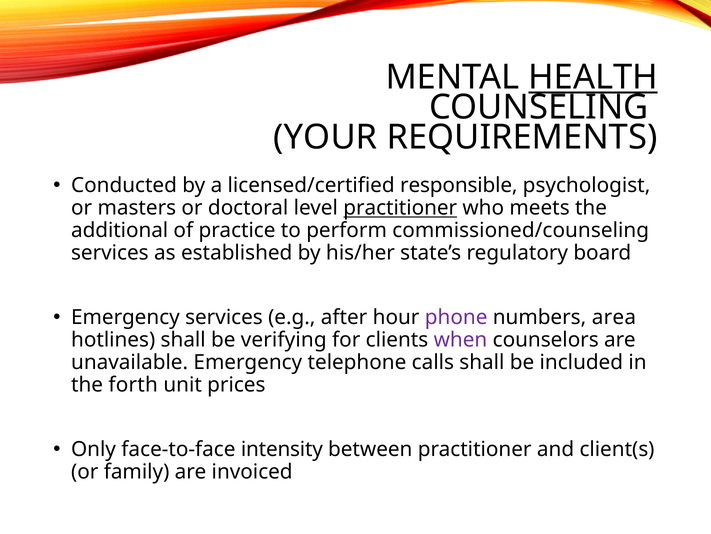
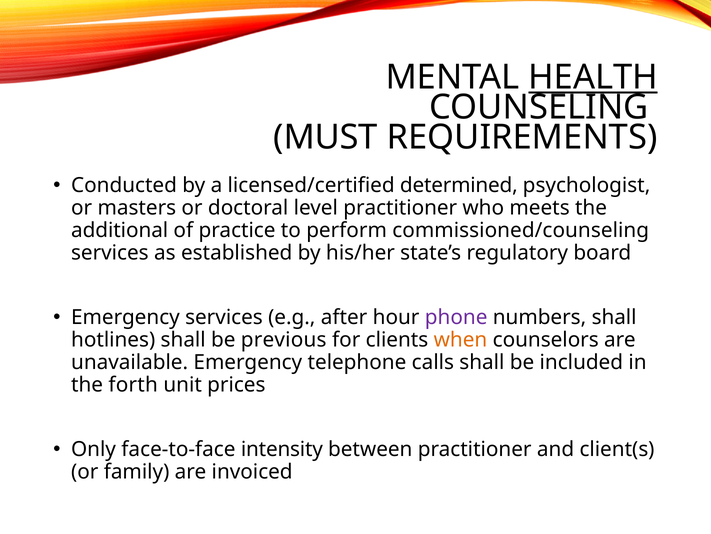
YOUR: YOUR -> MUST (326, 137)
responsible: responsible -> determined (459, 185)
practitioner underline: present -> none (400, 208)
numbers area: area -> shall (614, 317)
verifying: verifying -> previous (284, 339)
when colour: purple -> orange (461, 339)
